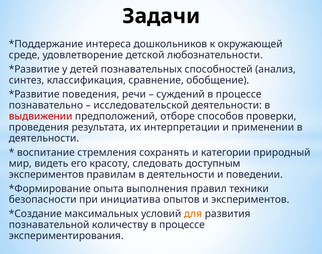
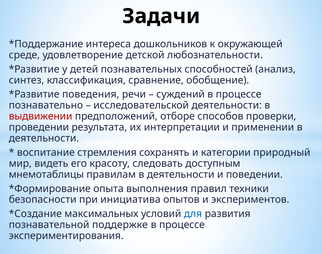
проведения: проведения -> проведении (39, 127)
экспериментов: экспериментов -> мнемотаблицы (46, 174)
для colour: orange -> blue (193, 214)
количеству: количеству -> поддержке (120, 224)
